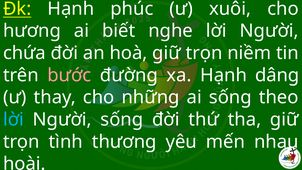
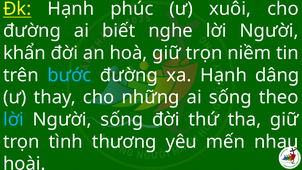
hương: hương -> đường (32, 31)
chứa: chứa -> khẩn (24, 53)
bước colour: pink -> light blue (69, 75)
